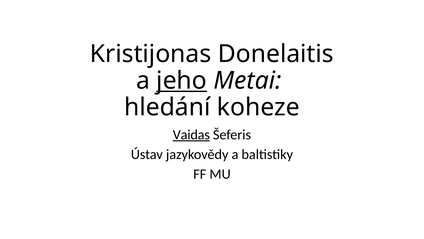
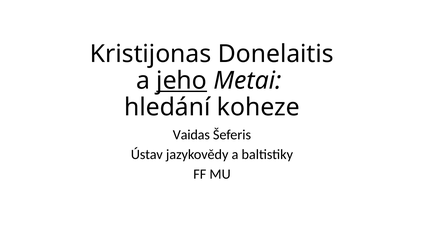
Vaidas underline: present -> none (191, 134)
